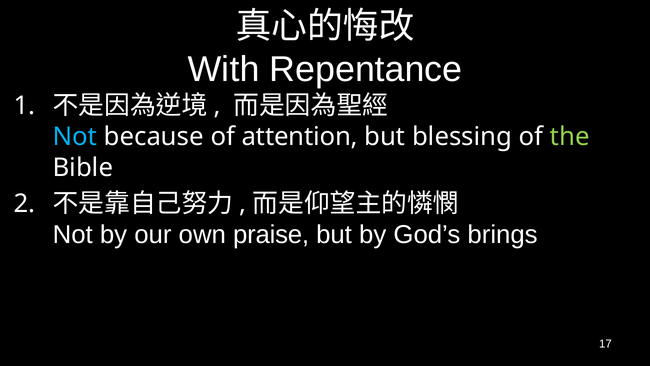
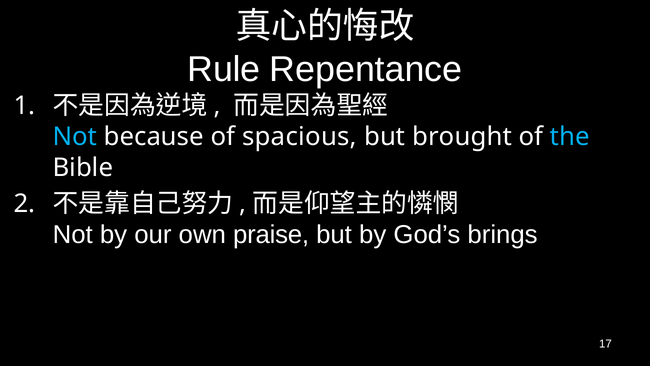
With: With -> Rule (224, 69)
attention: attention -> spacious (299, 136)
blessing: blessing -> brought (462, 136)
the colour: light green -> light blue (570, 136)
